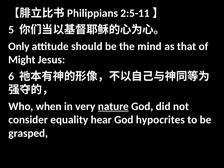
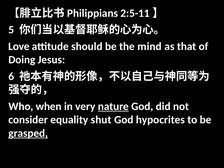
Only: Only -> Love (19, 46)
Might: Might -> Doing (22, 60)
hear: hear -> shut (101, 120)
grasped underline: none -> present (28, 133)
